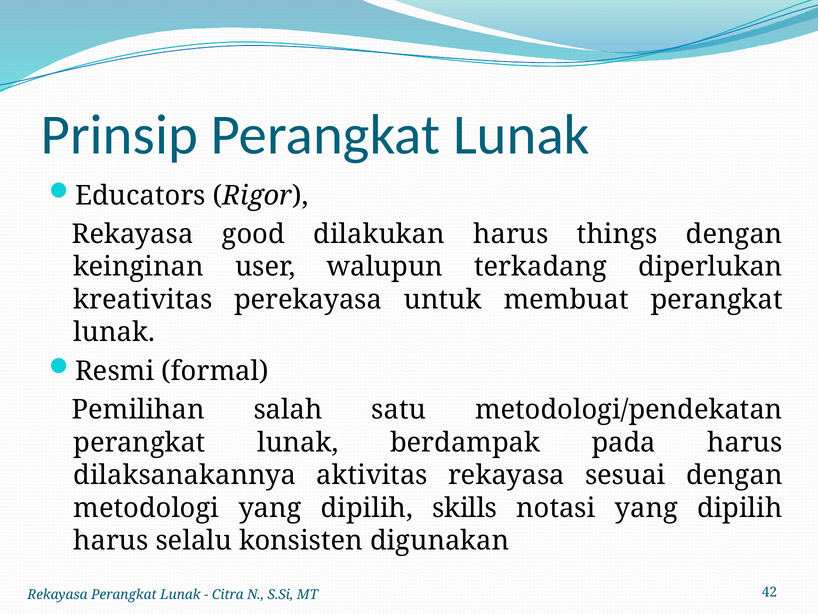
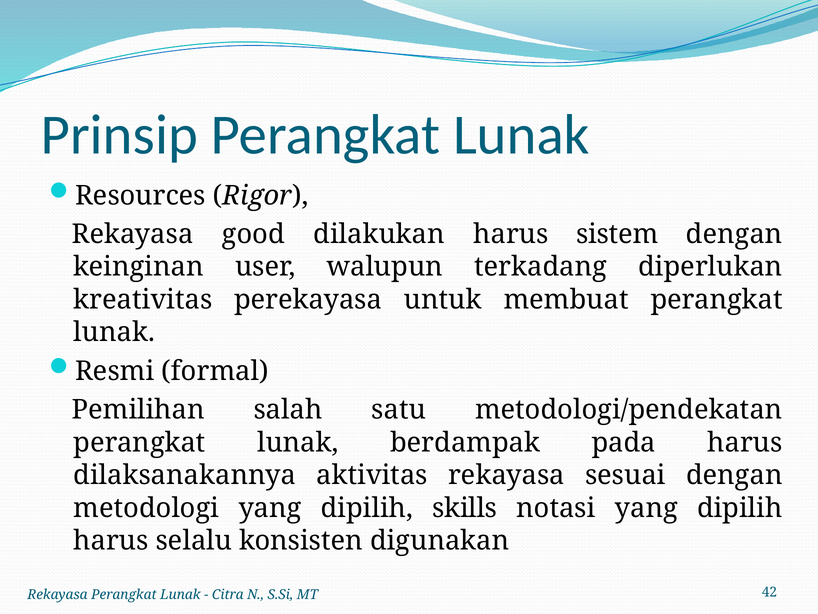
Educators: Educators -> Resources (140, 195)
things: things -> sistem (617, 234)
